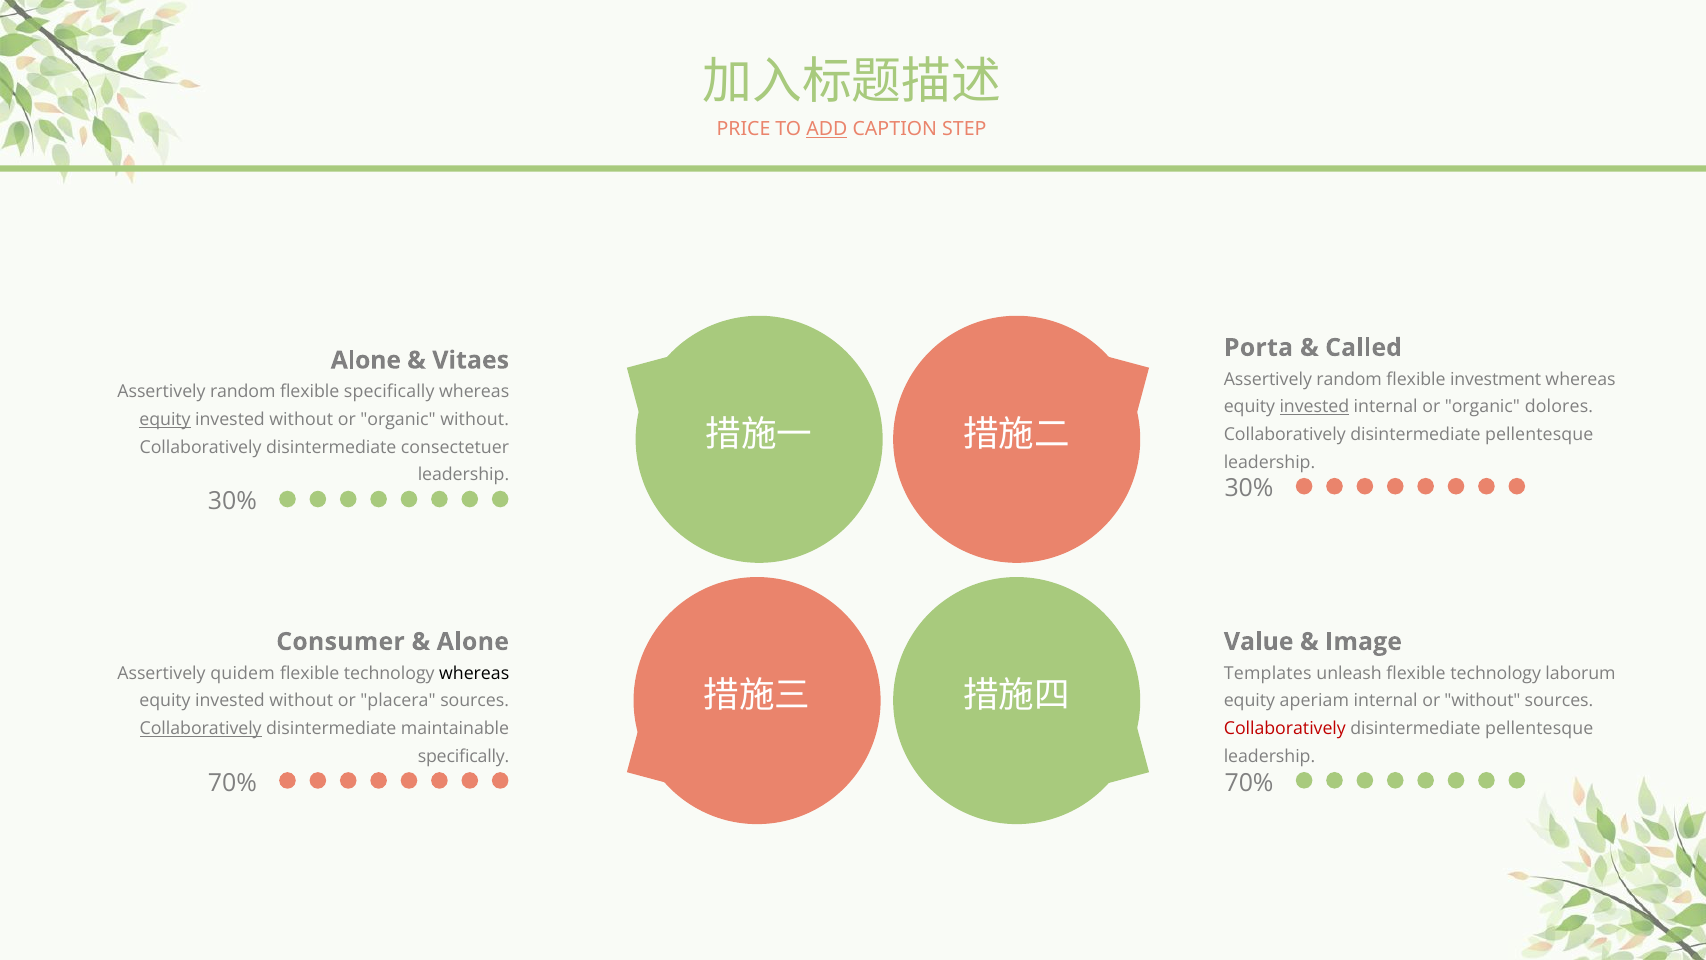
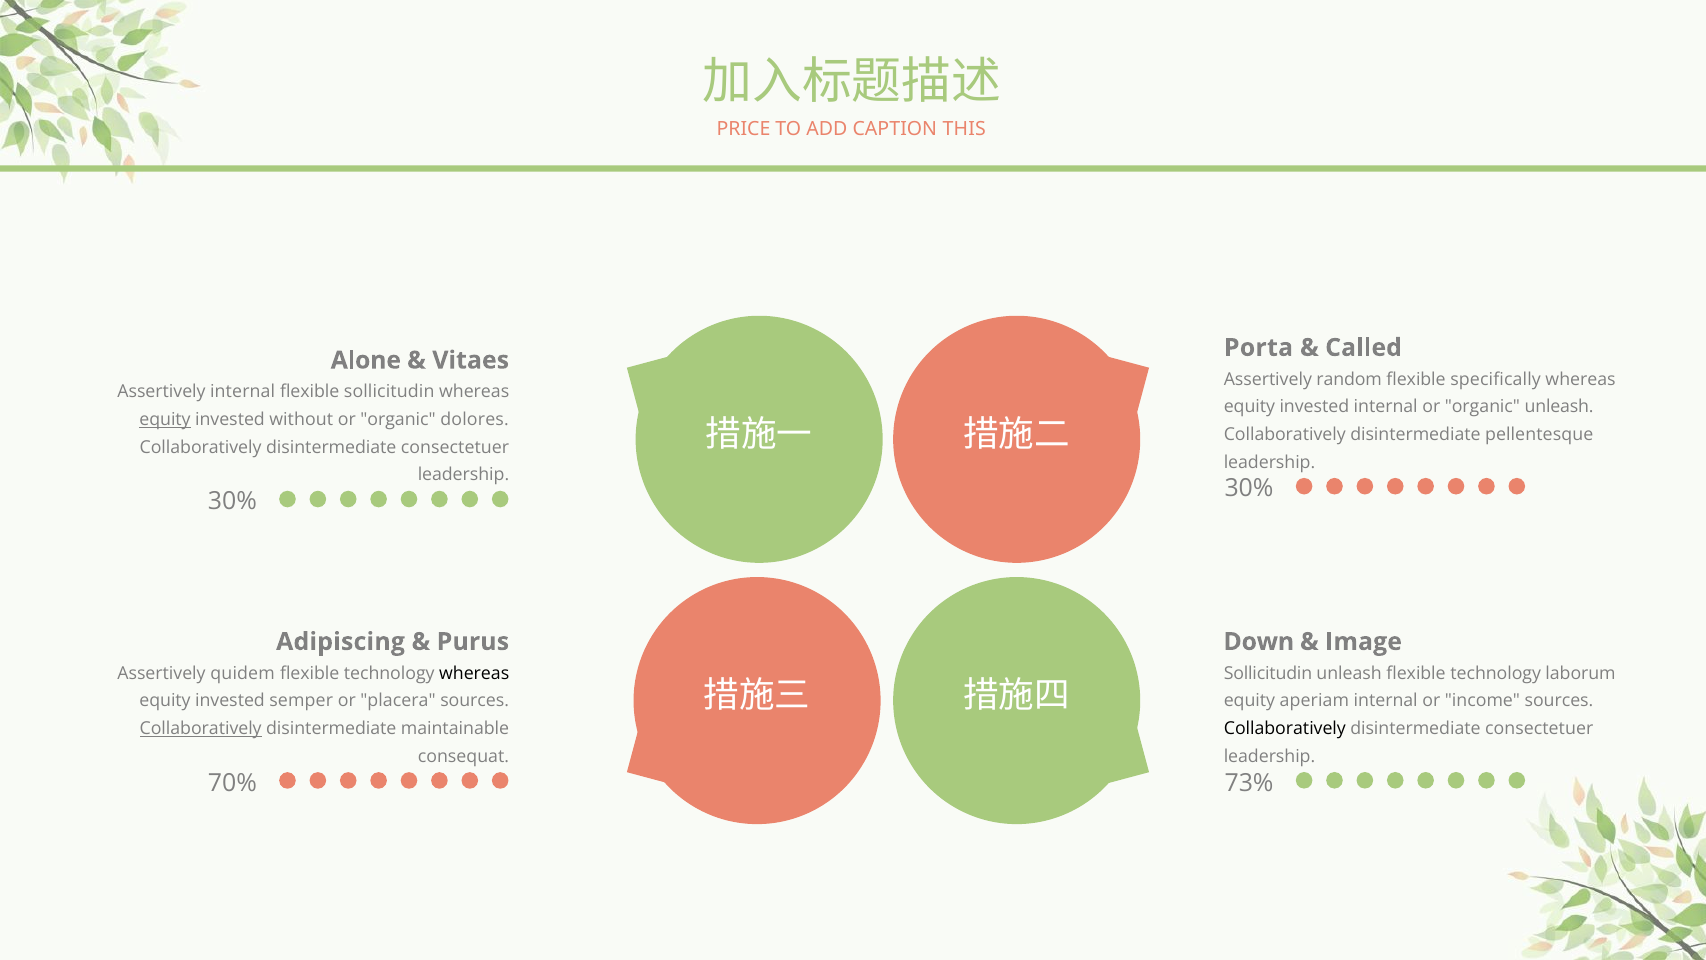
ADD underline: present -> none (827, 129)
STEP: STEP -> THIS (964, 129)
investment: investment -> specifically (1496, 379)
random: random -> internal (243, 392)
flexible specifically: specifically -> sollicitudin (389, 392)
invested underline: present -> none (1314, 407)
organic dolores: dolores -> unleash (1559, 407)
organic without: without -> dolores (475, 420)
Consumer: Consumer -> Adipiscing (341, 642)
Alone: Alone -> Purus (473, 642)
Value: Value -> Down (1259, 642)
Templates: Templates -> Sollicitudin (1268, 673)
without: without -> semper (301, 701)
or without: without -> income (1482, 701)
Collaboratively colour: red -> black (1285, 729)
pellentesque: pellentesque -> consectetuer (1539, 729)
specifically: specifically -> consequat (463, 756)
70%: 70% -> 73% (1249, 783)
